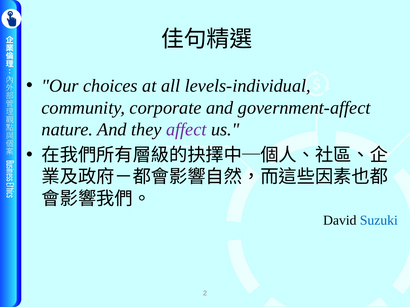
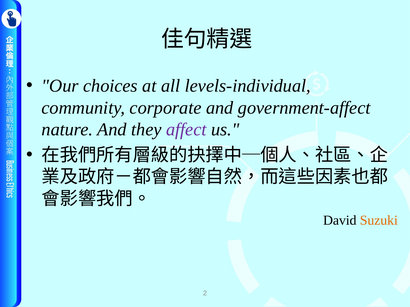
Suzuki colour: blue -> orange (379, 221)
